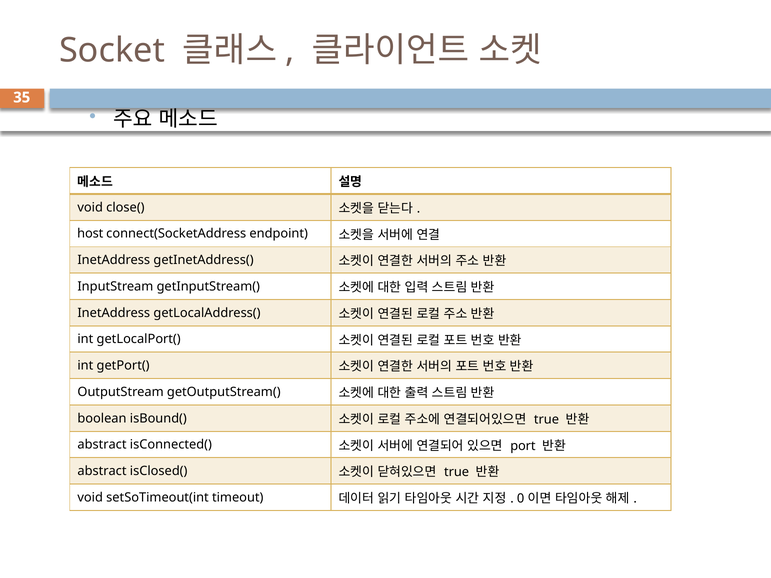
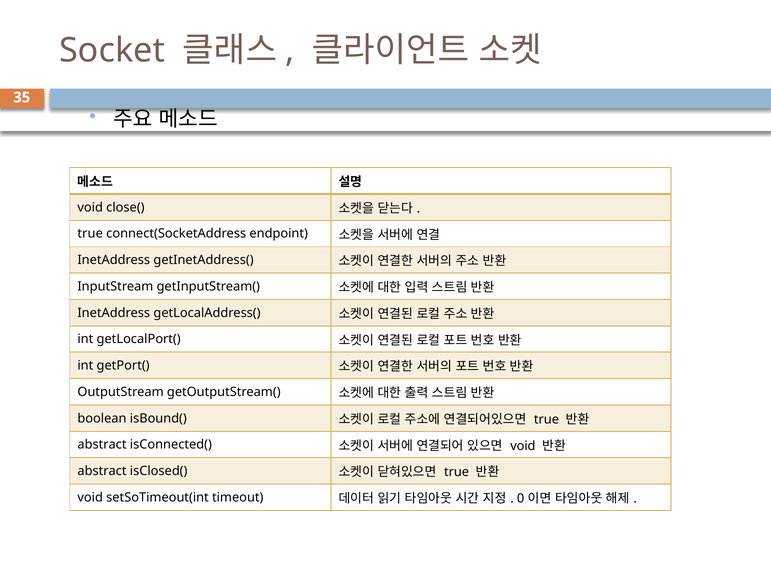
host: host -> true (90, 234)
port: port -> void (523, 446)
